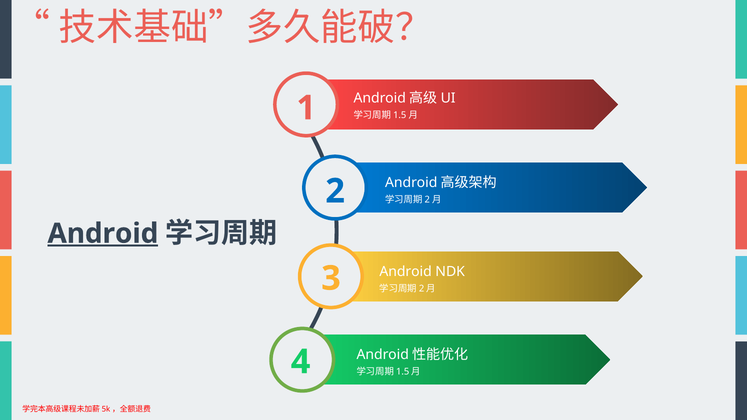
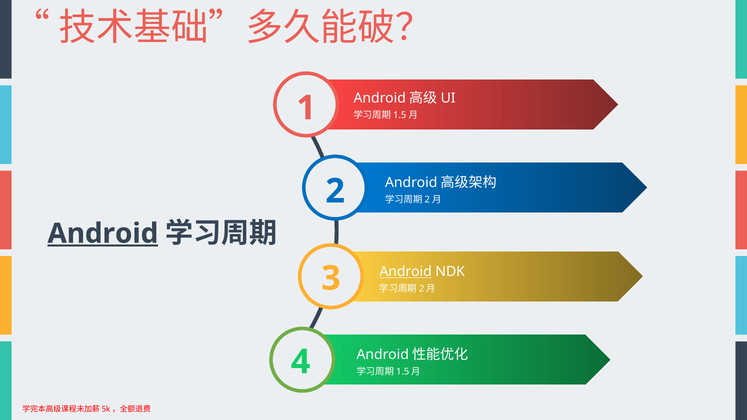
Android underline: none -> present (406, 272)
